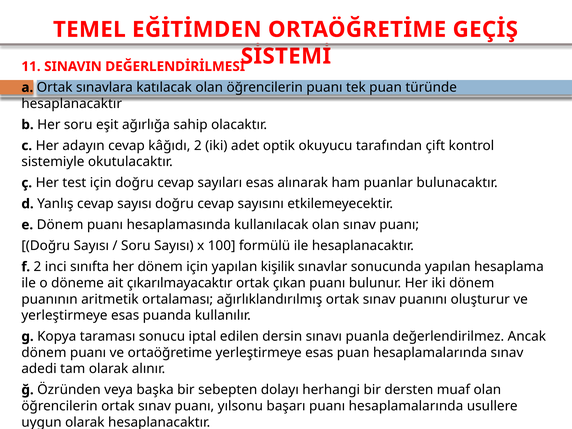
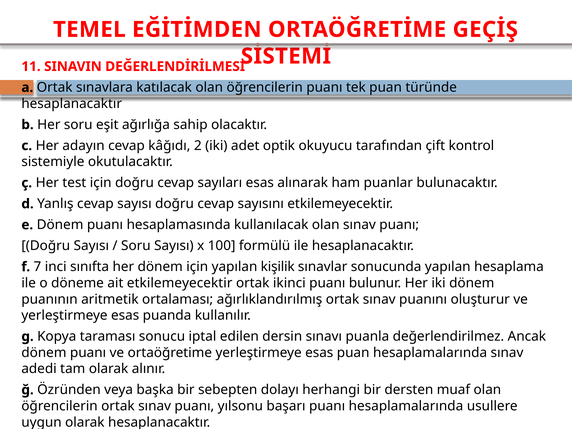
f 2: 2 -> 7 (37, 267)
ait çıkarılmayacaktır: çıkarılmayacaktır -> etkilemeyecektir (180, 283)
çıkan: çıkan -> ikinci (289, 283)
